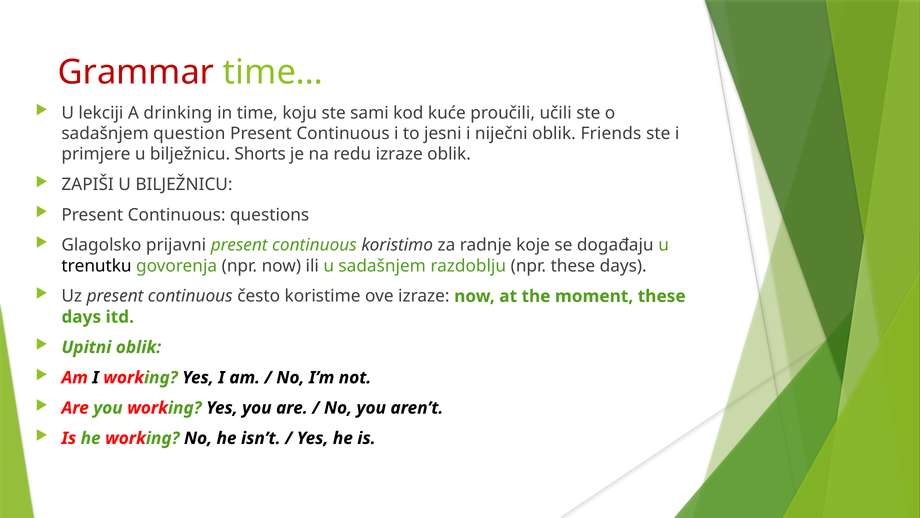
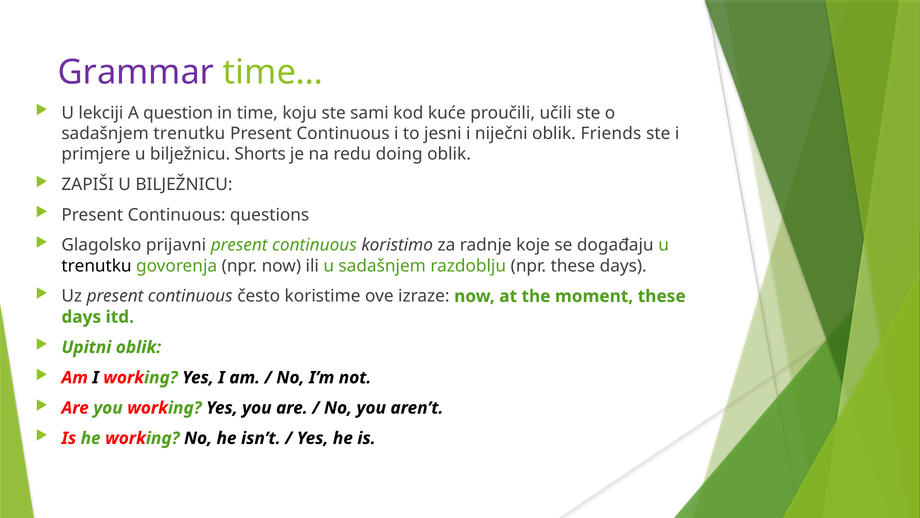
Grammar colour: red -> purple (136, 72)
drinking: drinking -> question (178, 113)
sadašnjem question: question -> trenutku (189, 133)
redu izraze: izraze -> doing (399, 154)
